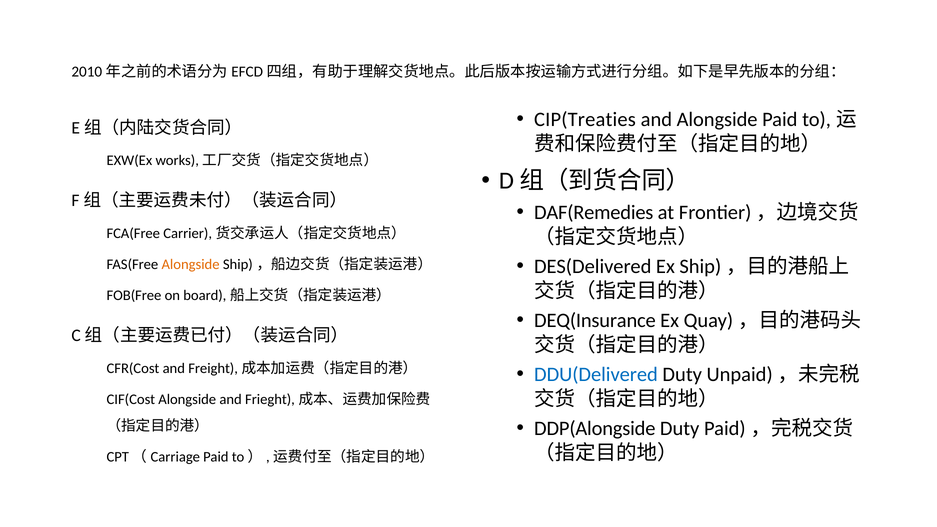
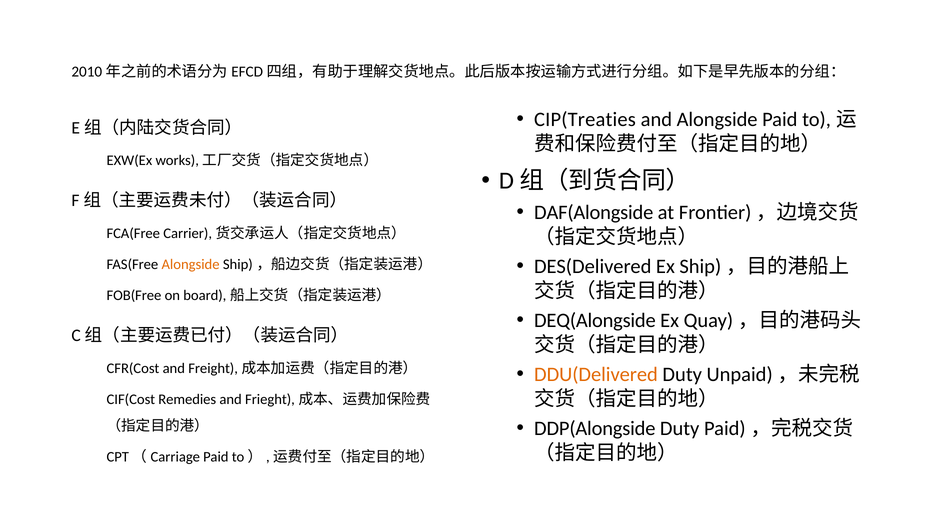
DAF(Remedies: DAF(Remedies -> DAF(Alongside (594, 212)
DEQ(Insurance: DEQ(Insurance -> DEQ(Alongside (595, 321)
DDU(Delivered colour: blue -> orange (596, 375)
CIF(Cost Alongside: Alongside -> Remedies (187, 399)
